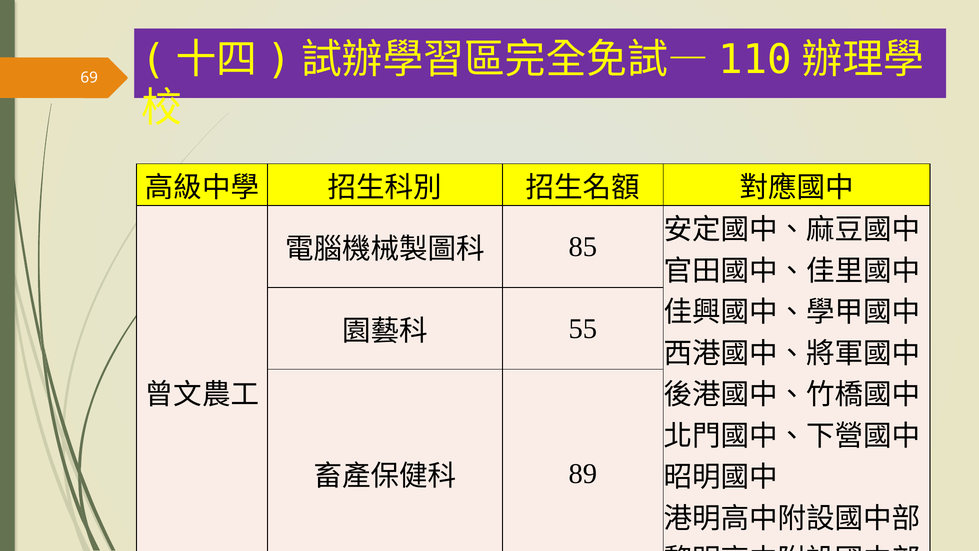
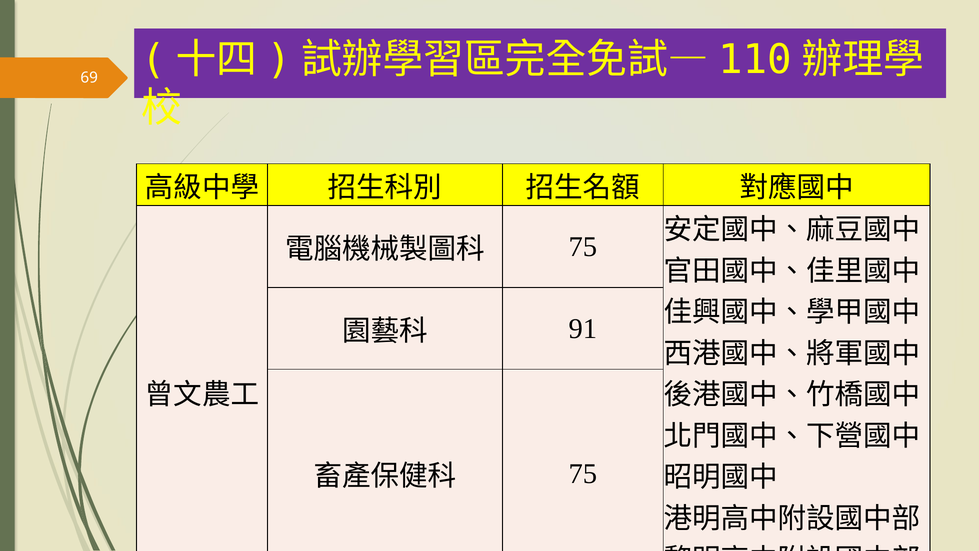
85: 85 -> 75 (583, 247)
55: 55 -> 91 (583, 328)
89: 89 -> 75 (583, 473)
